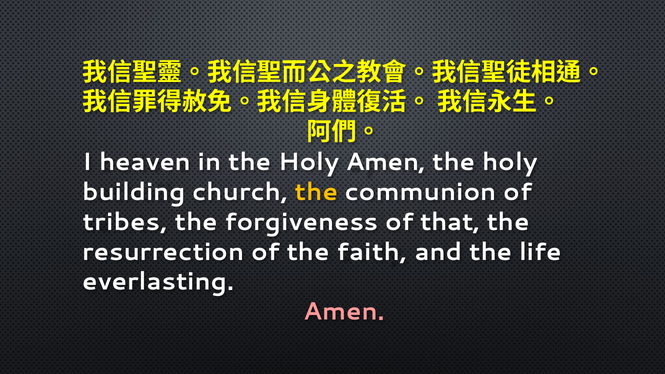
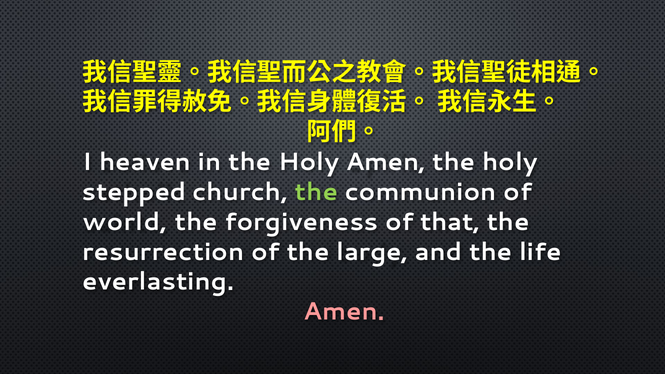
building: building -> stepped (134, 192)
the colour: yellow -> light green (316, 192)
tribes: tribes -> world (125, 222)
faith: faith -> large (372, 252)
